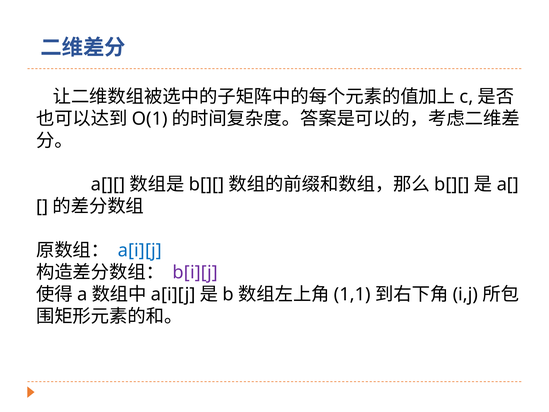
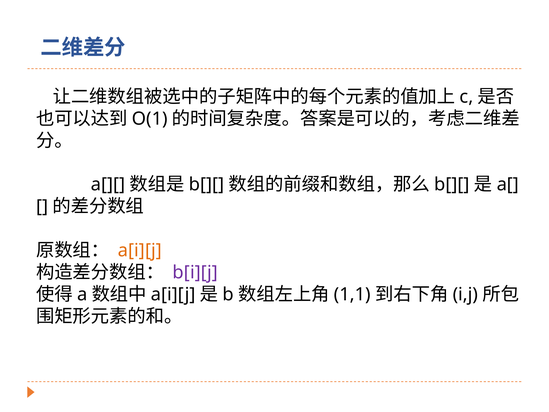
a[i][j colour: blue -> orange (140, 250)
